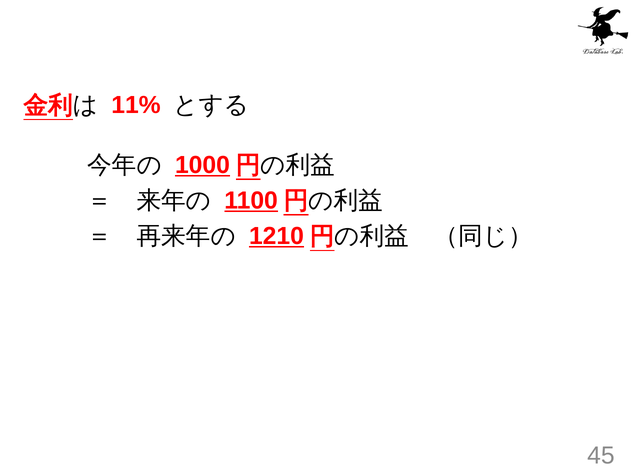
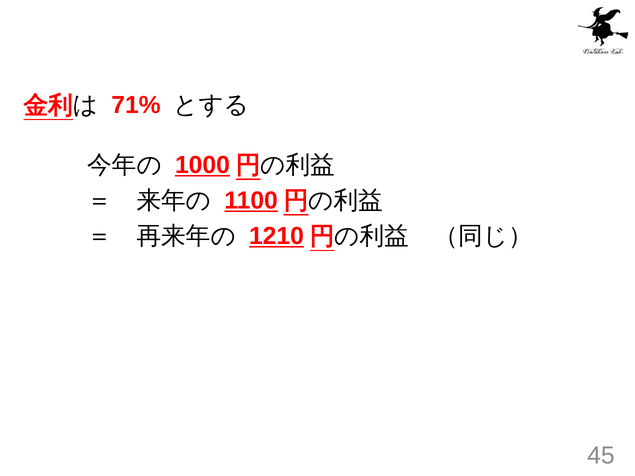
11%: 11% -> 71% (136, 105)
